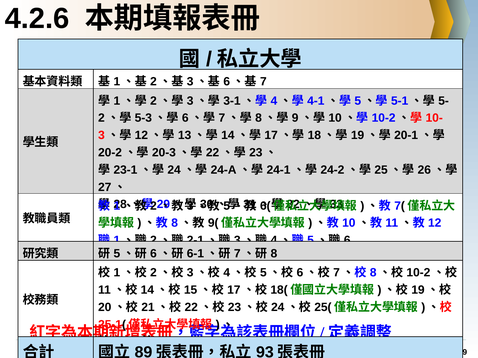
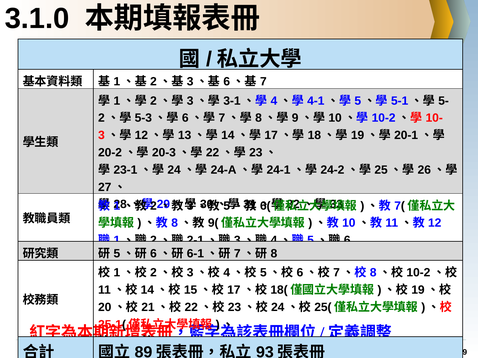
4.2.6: 4.2.6 -> 3.1.0 (37, 18)
